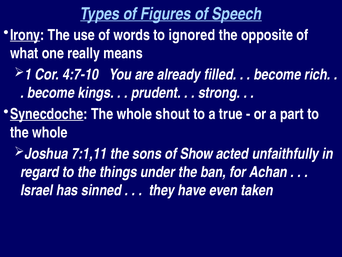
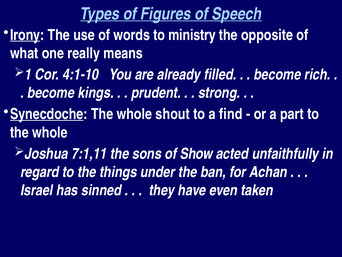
ignored: ignored -> ministry (192, 35)
4:7-10: 4:7-10 -> 4:1-10 (81, 74)
true: true -> find (231, 114)
